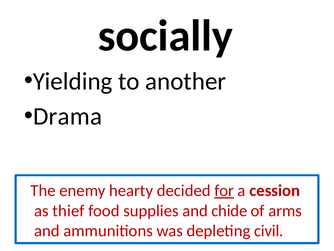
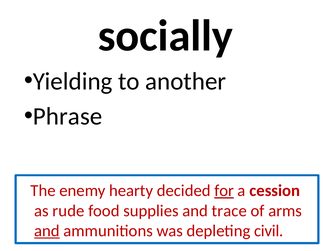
Drama: Drama -> Phrase (68, 116)
thief: thief -> rude (68, 210)
chide: chide -> trace (229, 210)
and underline: none -> present (47, 230)
